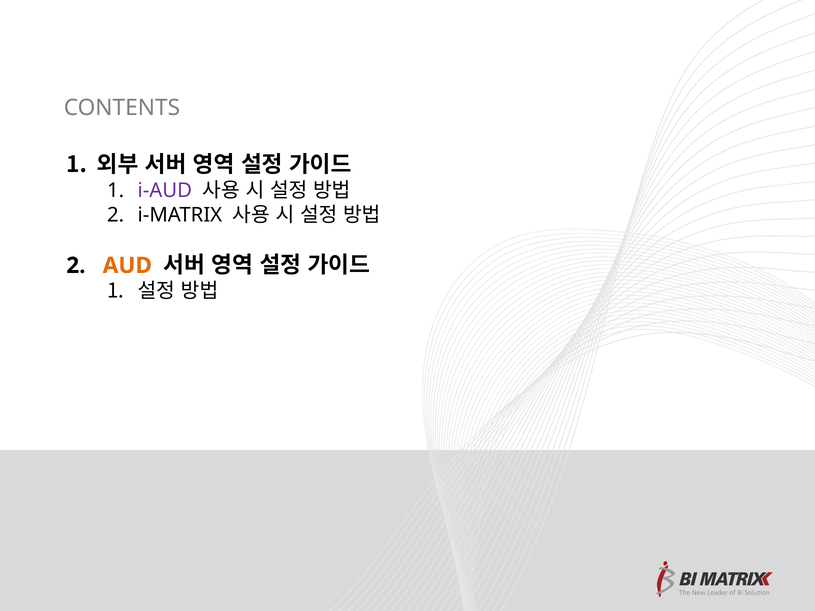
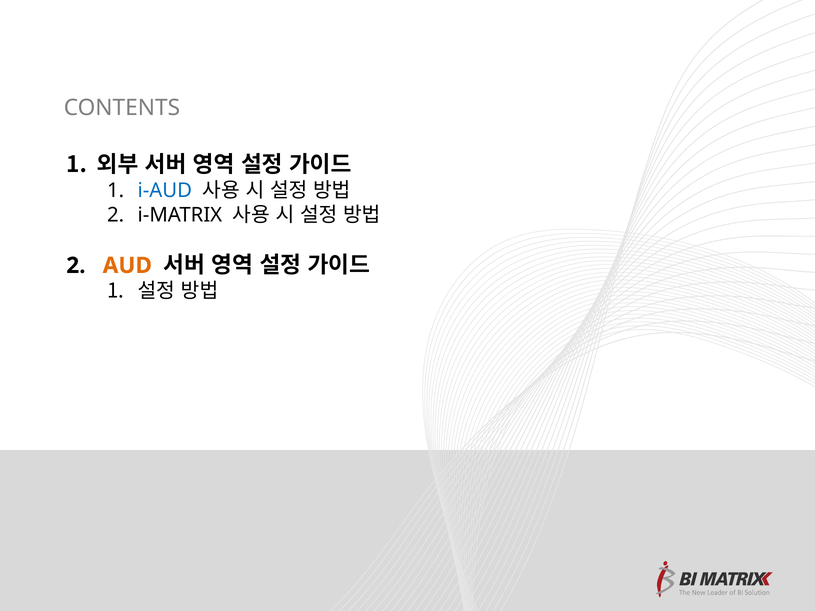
i-AUD colour: purple -> blue (165, 191)
